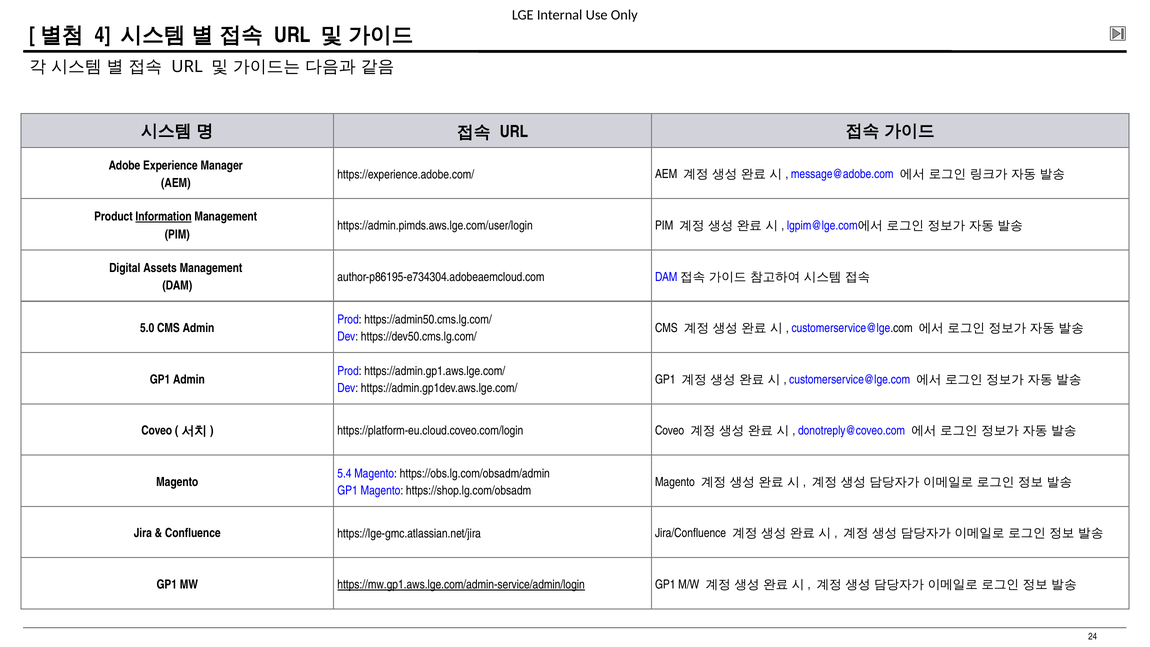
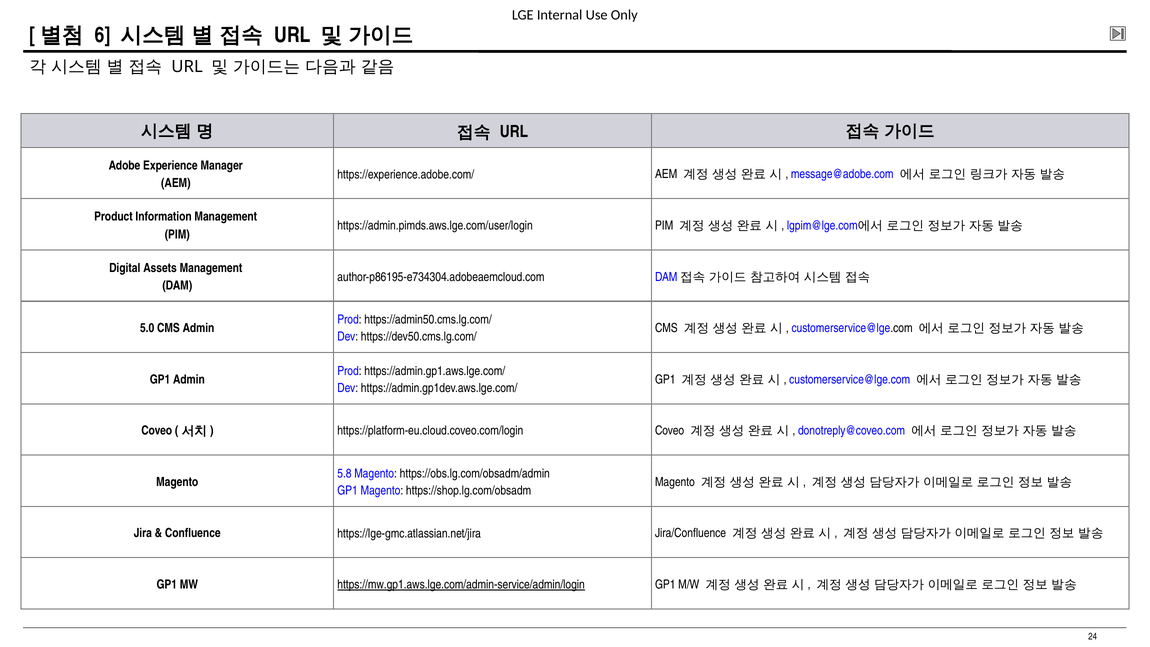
4: 4 -> 6 (103, 35)
Information underline: present -> none (164, 217)
5.4: 5.4 -> 5.8 (344, 473)
